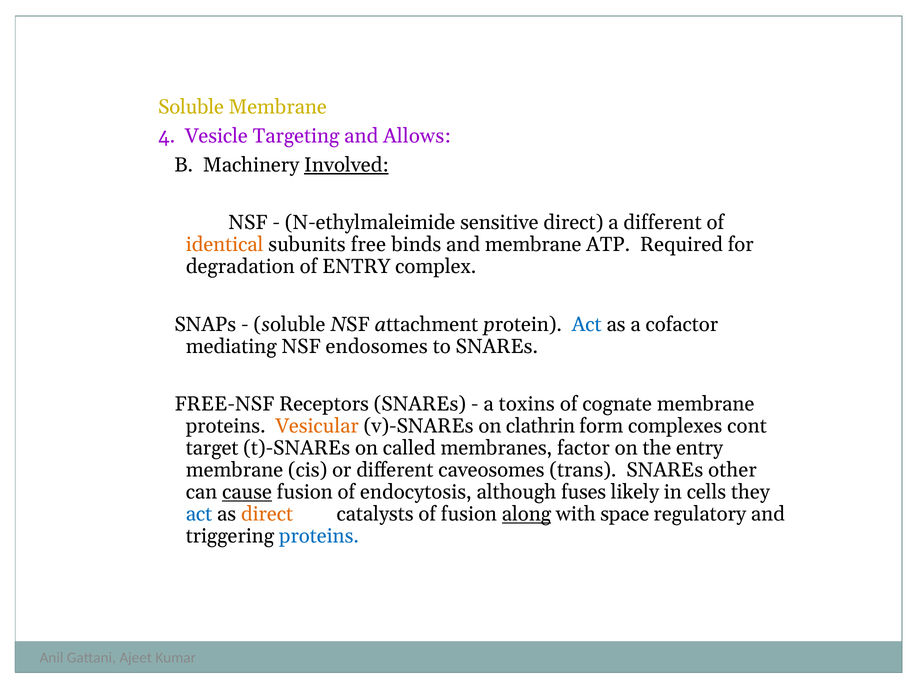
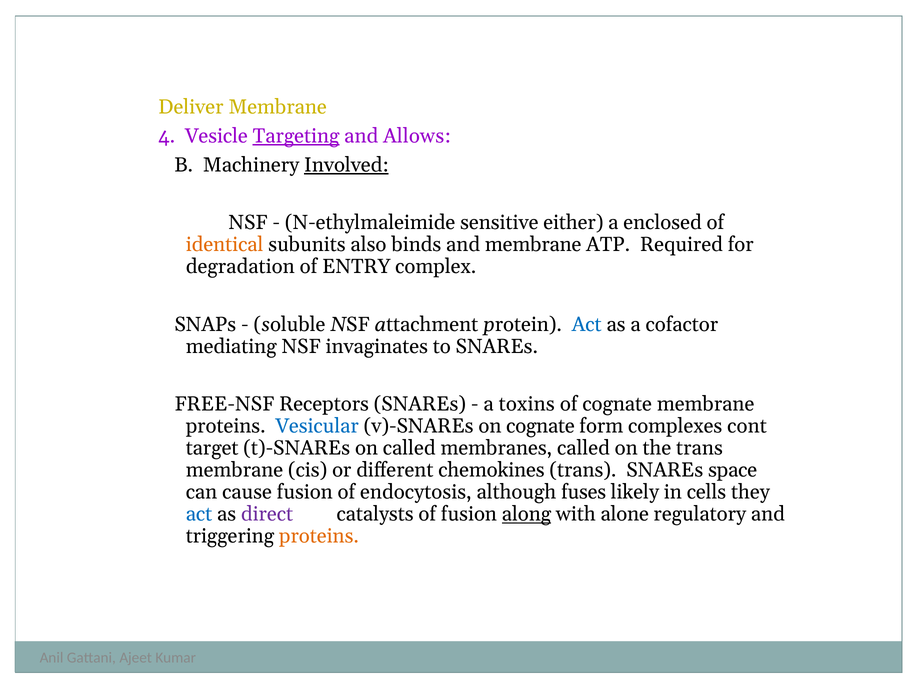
Soluble: Soluble -> Deliver (191, 107)
Targeting underline: none -> present (296, 136)
sensitive direct: direct -> either (573, 223)
a different: different -> enclosed (663, 223)
free: free -> also (368, 245)
endosomes: endosomes -> invaginates (377, 347)
Vesicular colour: orange -> blue (317, 427)
on clathrin: clathrin -> cognate (541, 427)
membranes factor: factor -> called (583, 449)
the entry: entry -> trans (699, 449)
caveosomes: caveosomes -> chemokines (491, 471)
other: other -> space (733, 471)
cause underline: present -> none (247, 493)
direct colour: orange -> purple (267, 515)
space: space -> alone (625, 515)
proteins colour: blue -> orange (319, 537)
